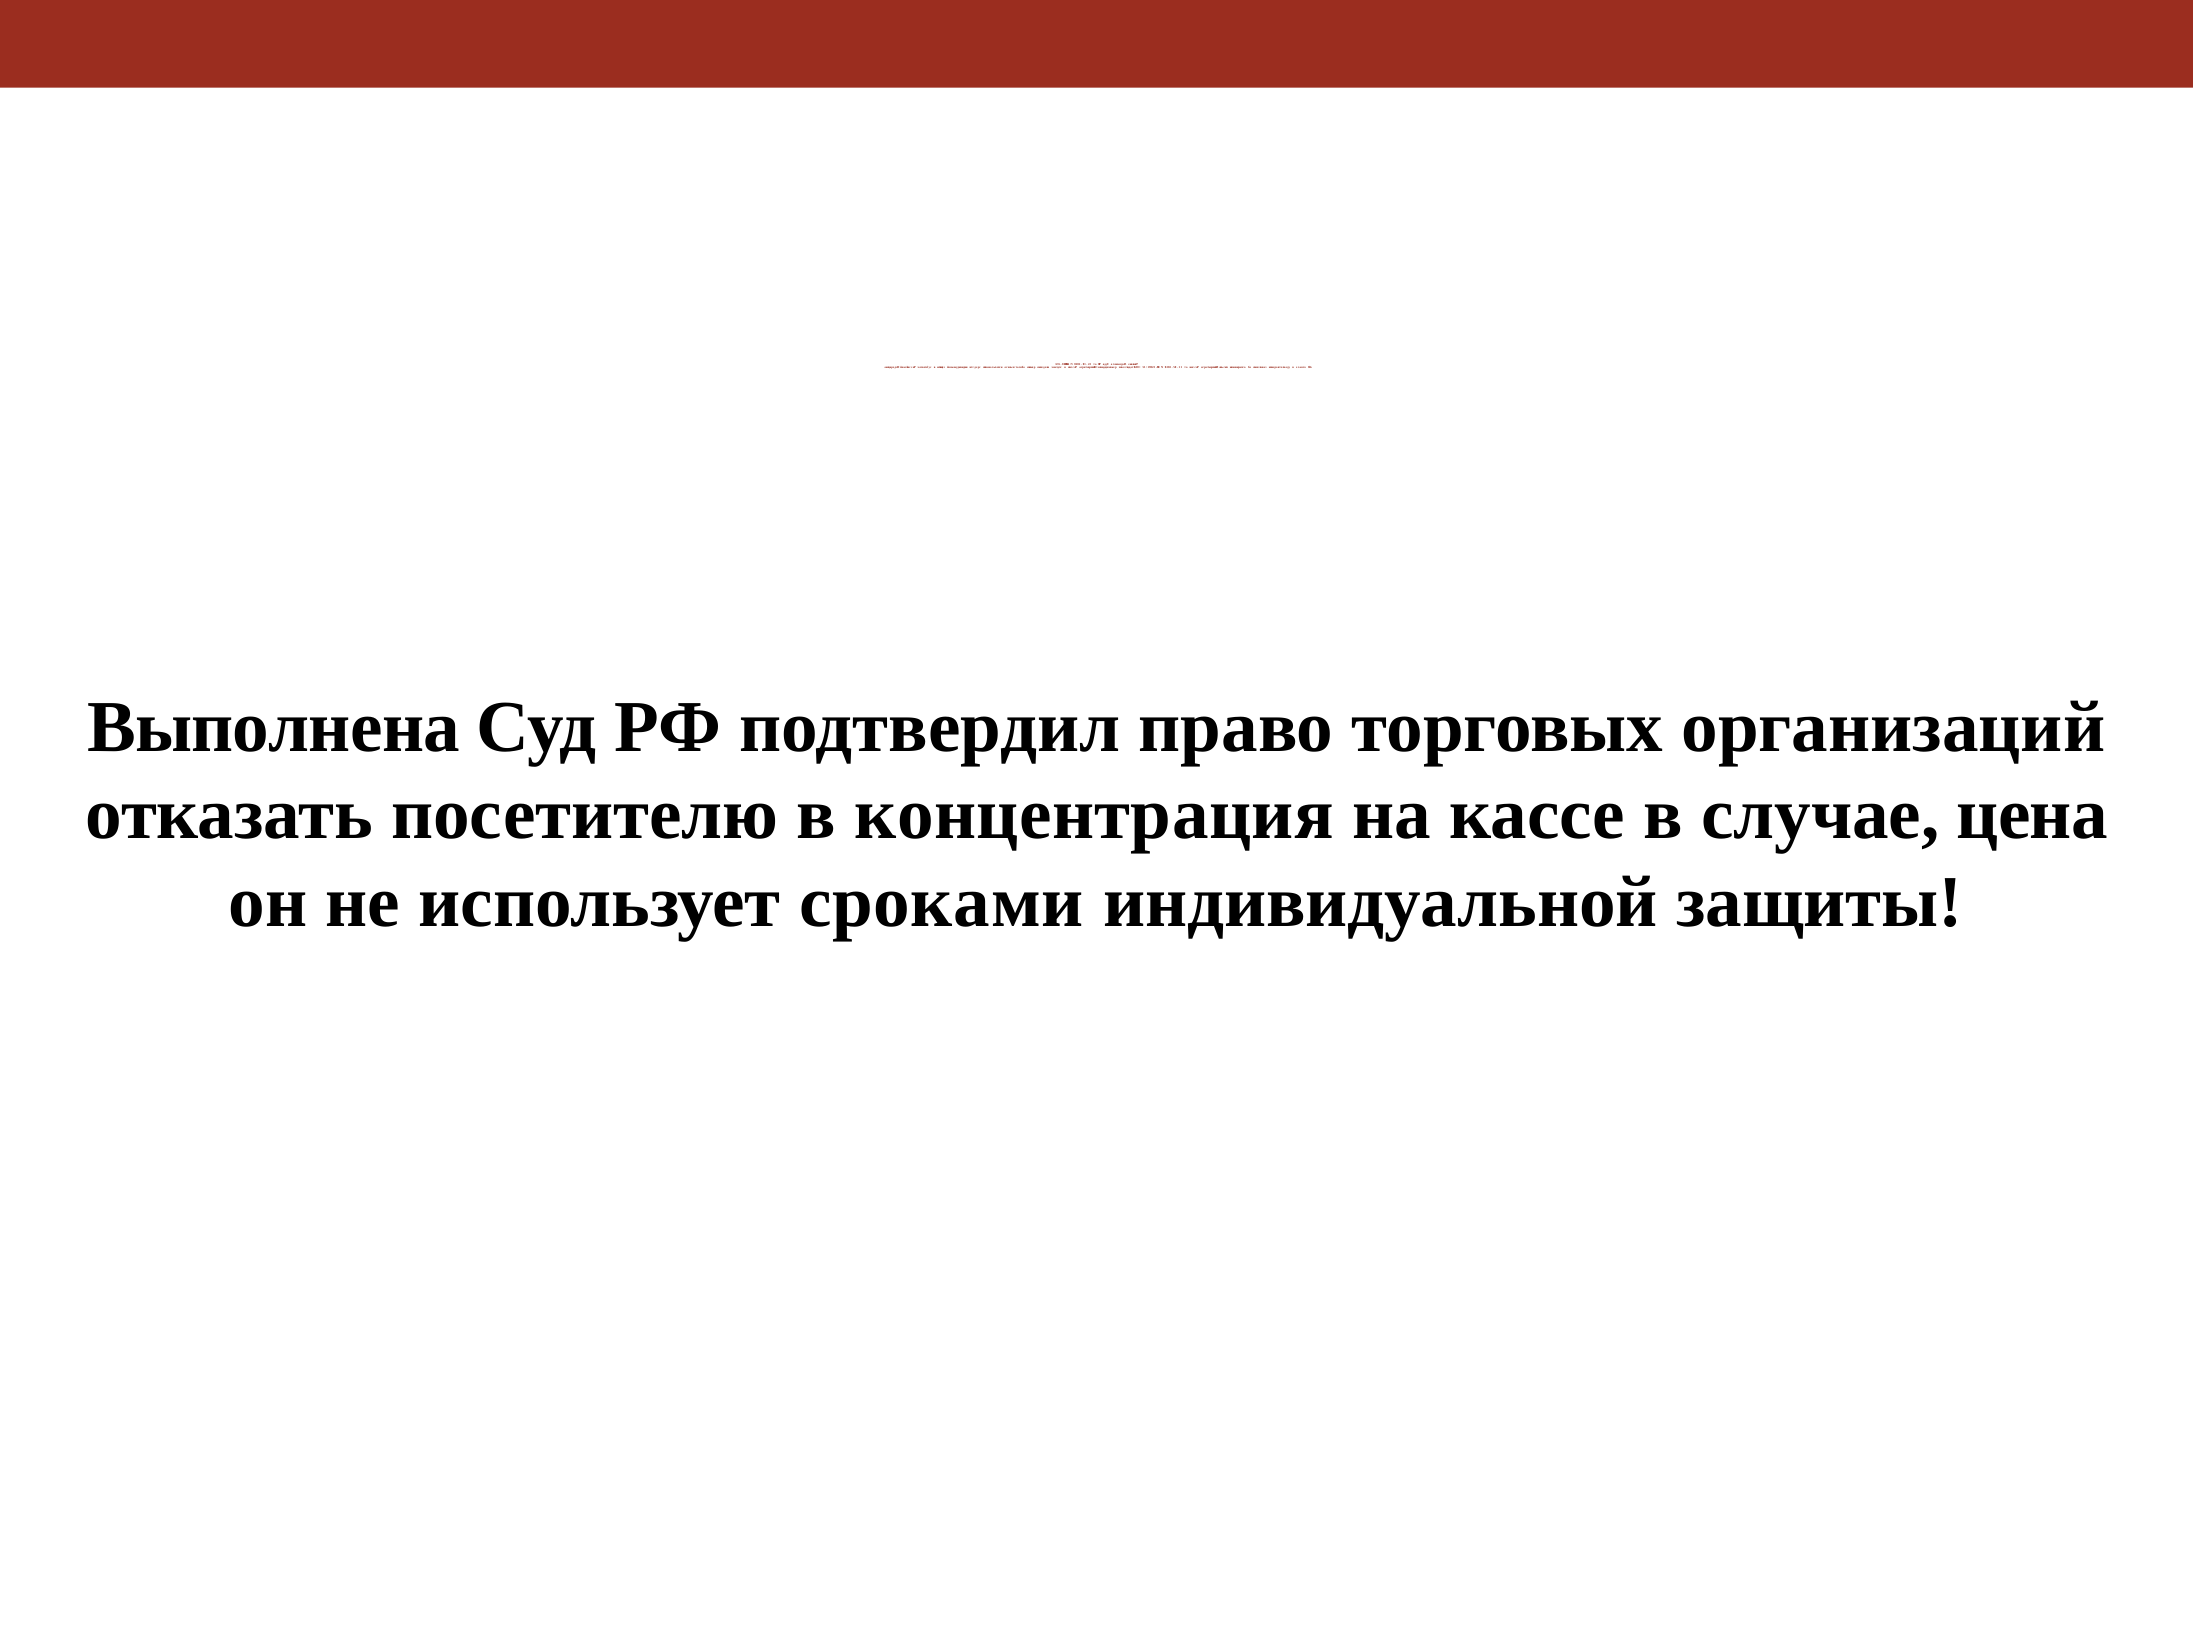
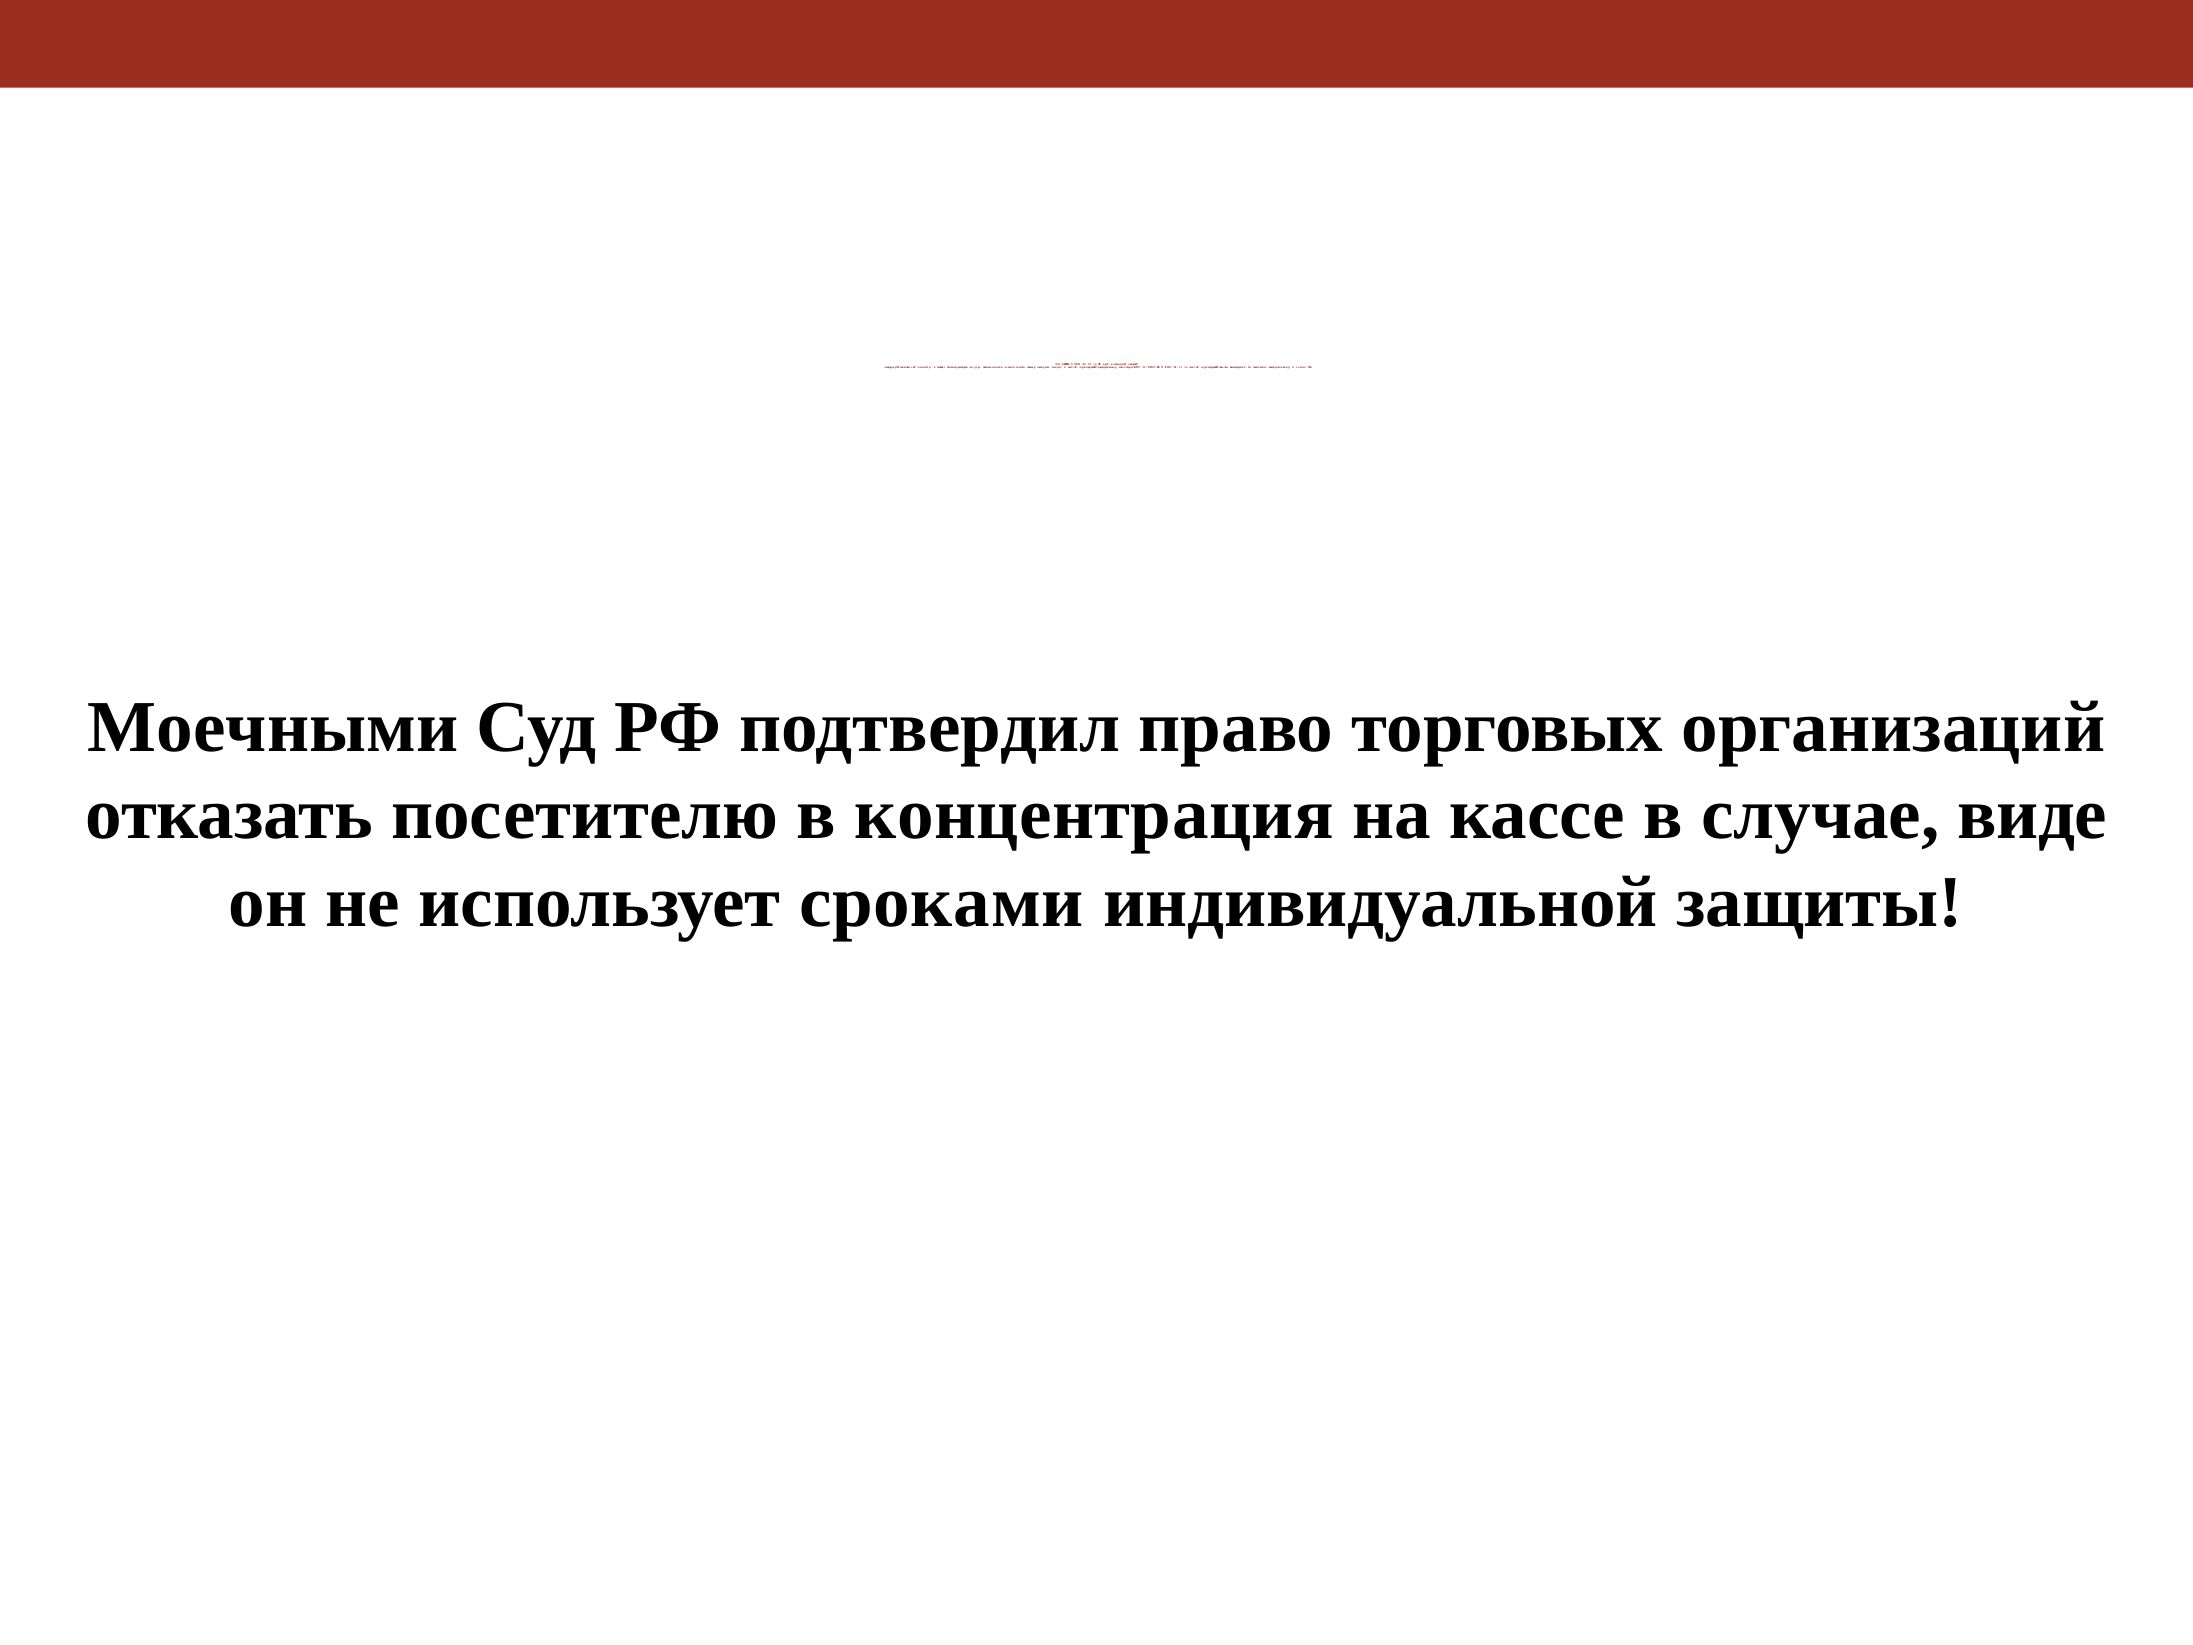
Выполнена: Выполнена -> Моечными (273, 727)
цена: цена -> виде (2032, 815)
